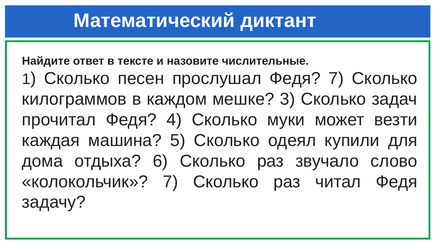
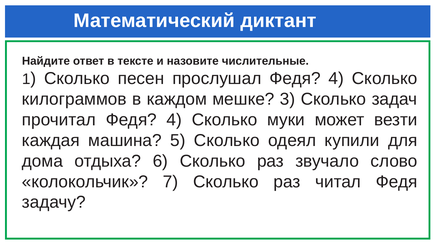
прослушал Федя 7: 7 -> 4 (336, 79)
